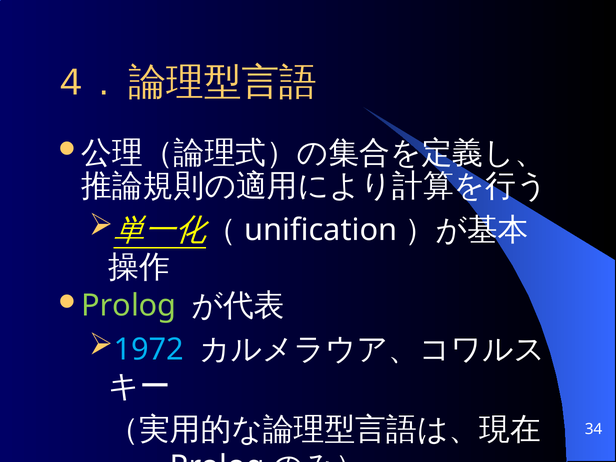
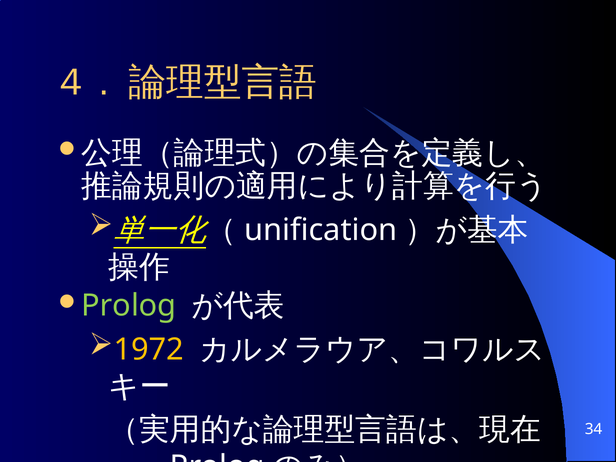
1972 colour: light blue -> yellow (149, 349)
